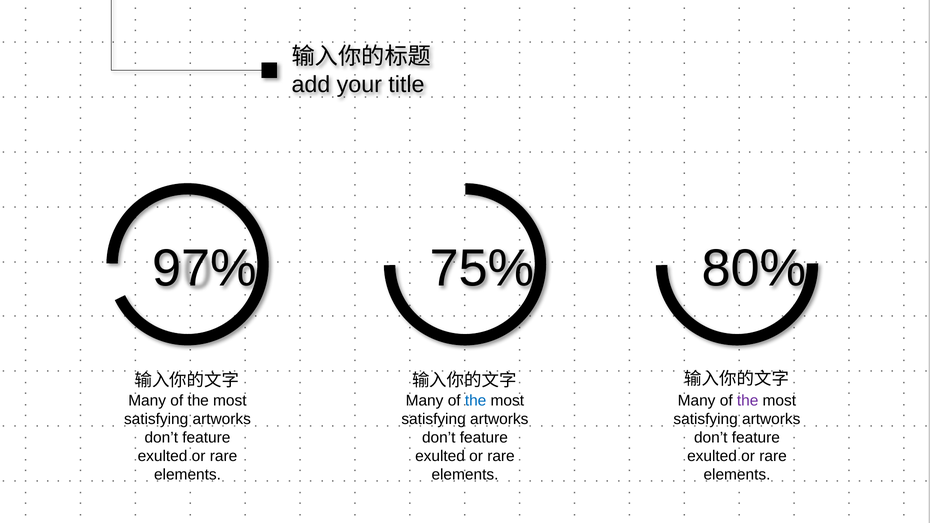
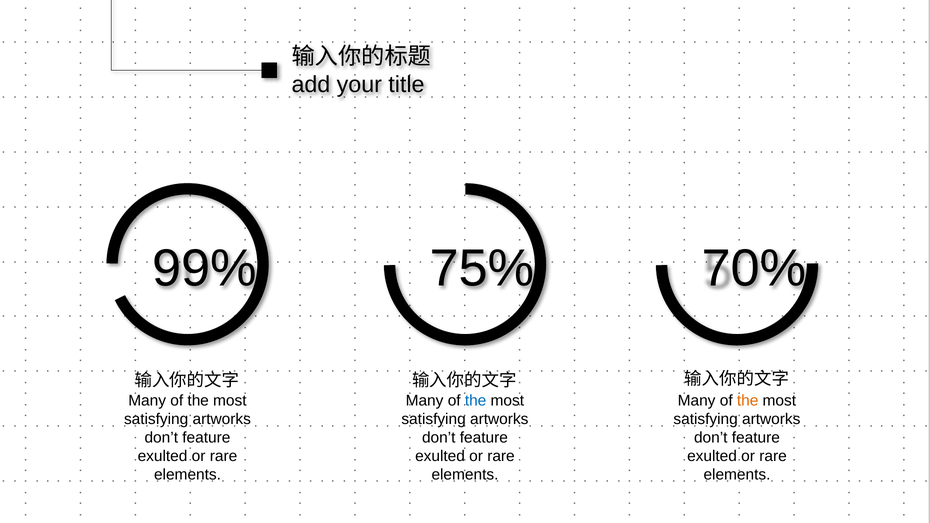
97%: 97% -> 99% (204, 269)
80%: 80% -> 70% (754, 269)
the colour: purple -> orange (748, 401)
